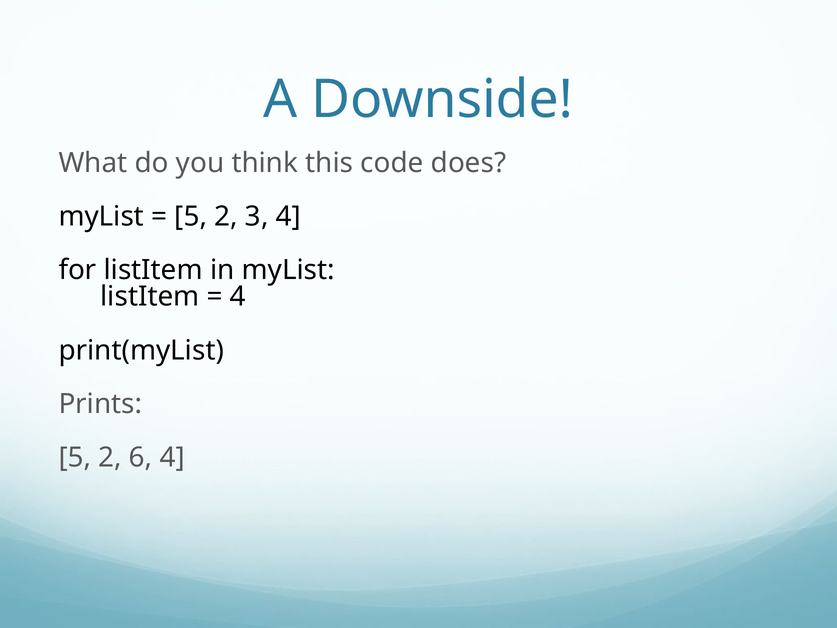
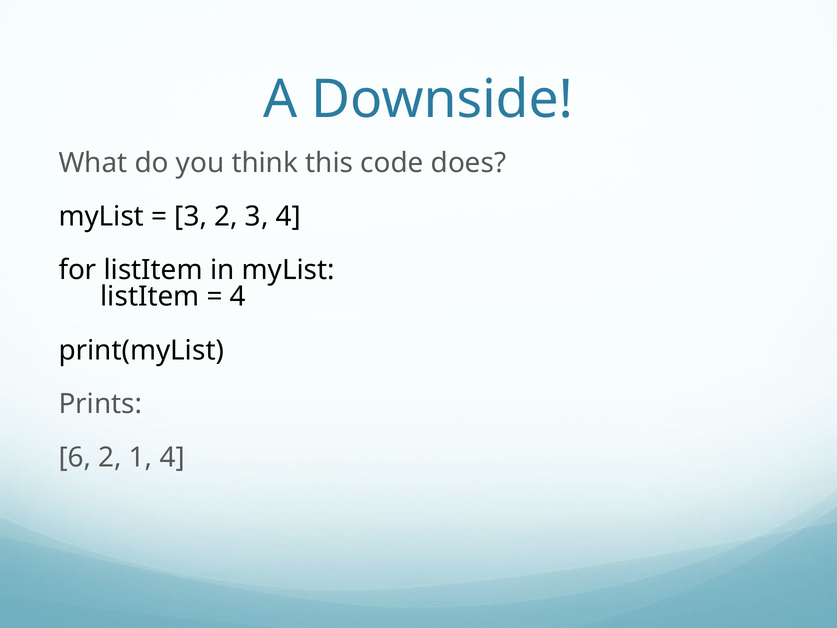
5: 5 -> 3 (191, 216)
5: 5 -> 6 (75, 457)
6: 6 -> 1 (141, 457)
